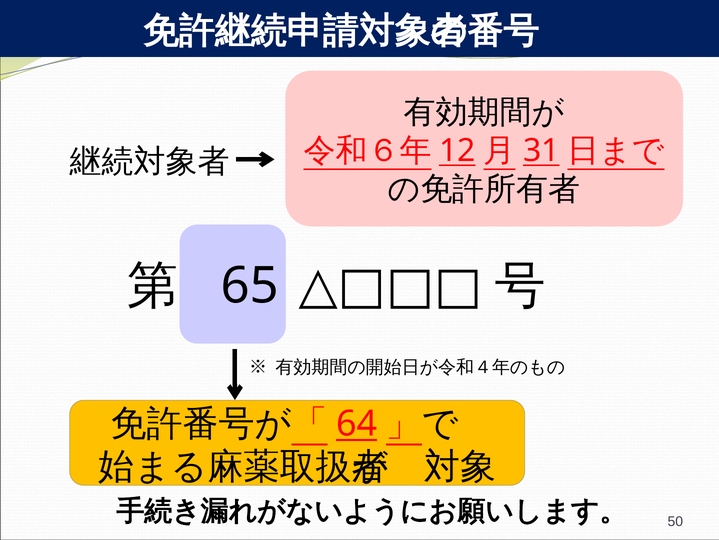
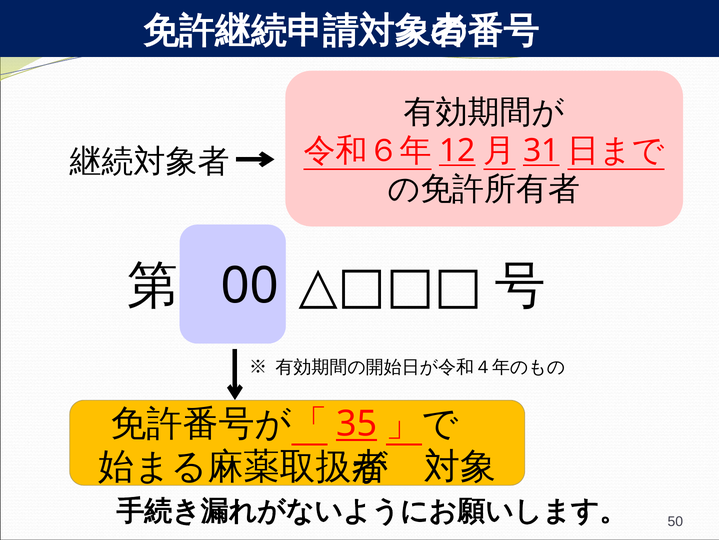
65: 65 -> 00 (250, 286)
64: 64 -> 35 (357, 423)
